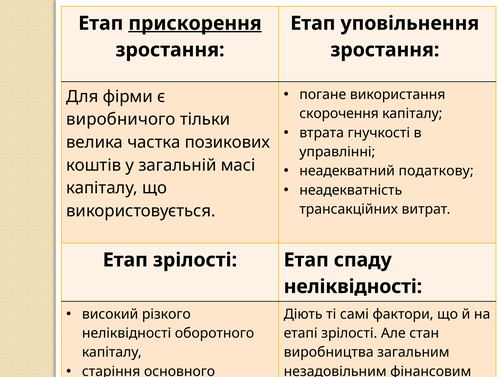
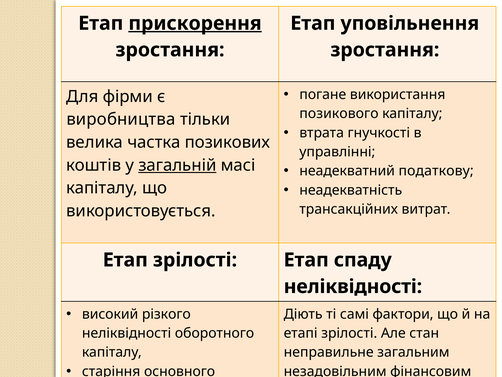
скорочення: скорочення -> позикового (339, 114)
виробничого: виробничого -> виробництва (121, 119)
загальній underline: none -> present (177, 165)
виробництва: виробництва -> неправильне (329, 352)
